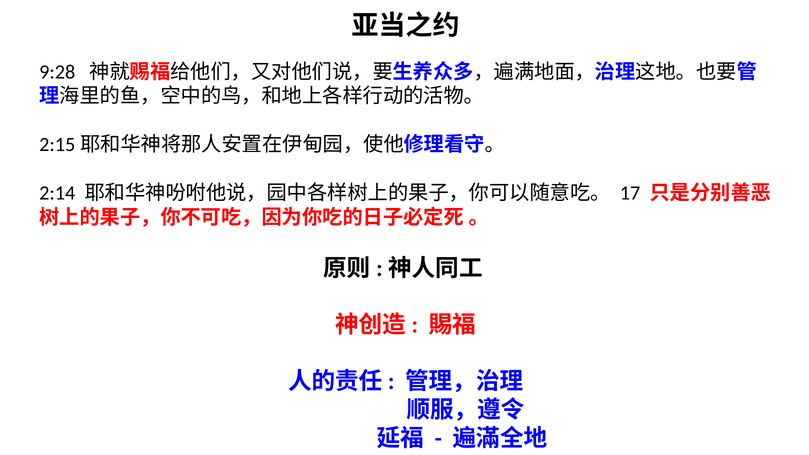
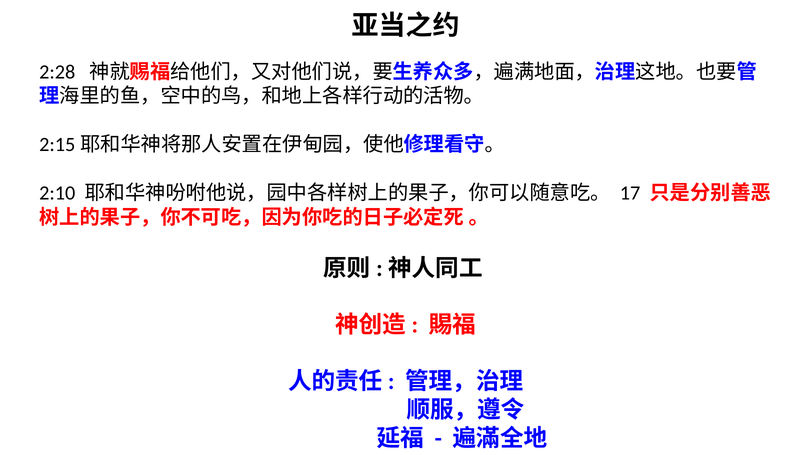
9:28: 9:28 -> 2:28 (57, 72)
2:14: 2:14 -> 2:10 (57, 193)
